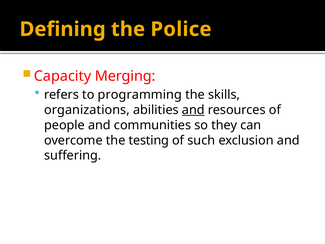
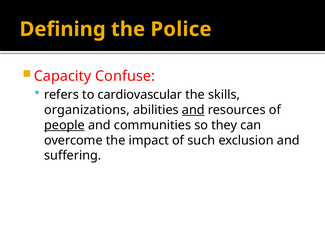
Merging: Merging -> Confuse (125, 76)
programming: programming -> cardiovascular (140, 95)
people underline: none -> present (65, 125)
testing: testing -> impact (149, 140)
